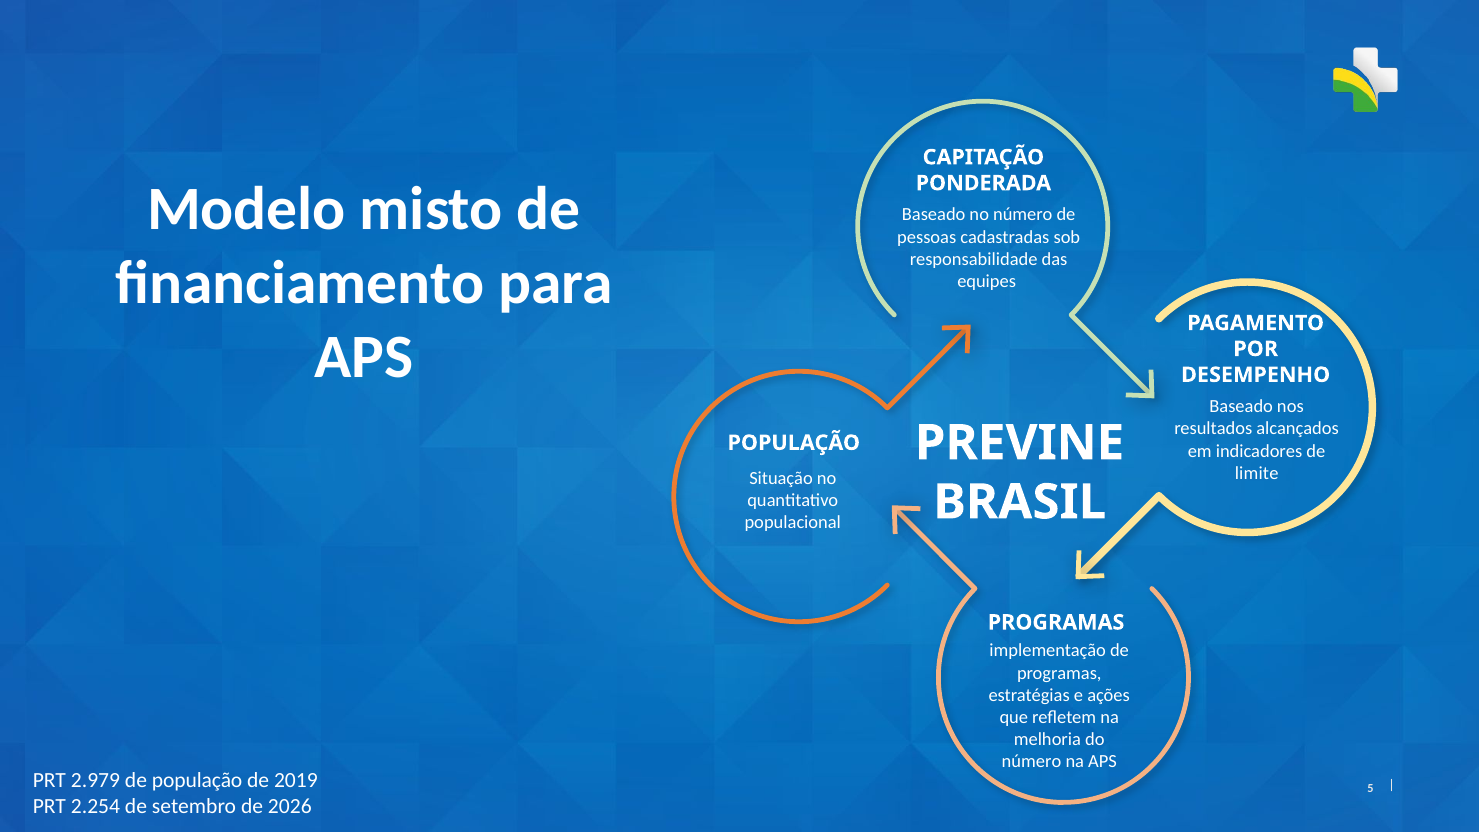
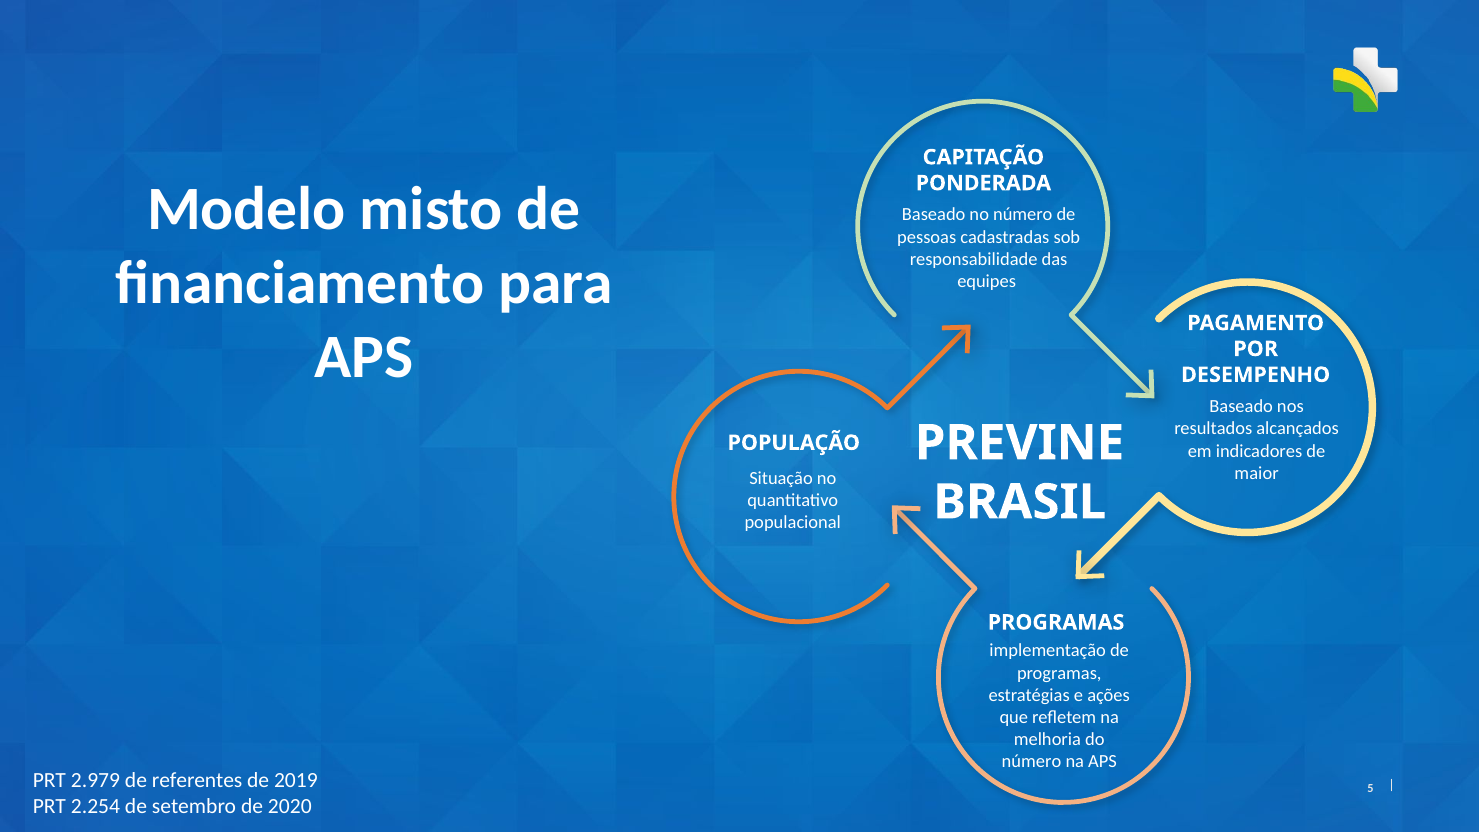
limite: limite -> maior (1257, 473)
de população: população -> referentes (197, 781)
2026: 2026 -> 2020 (290, 807)
